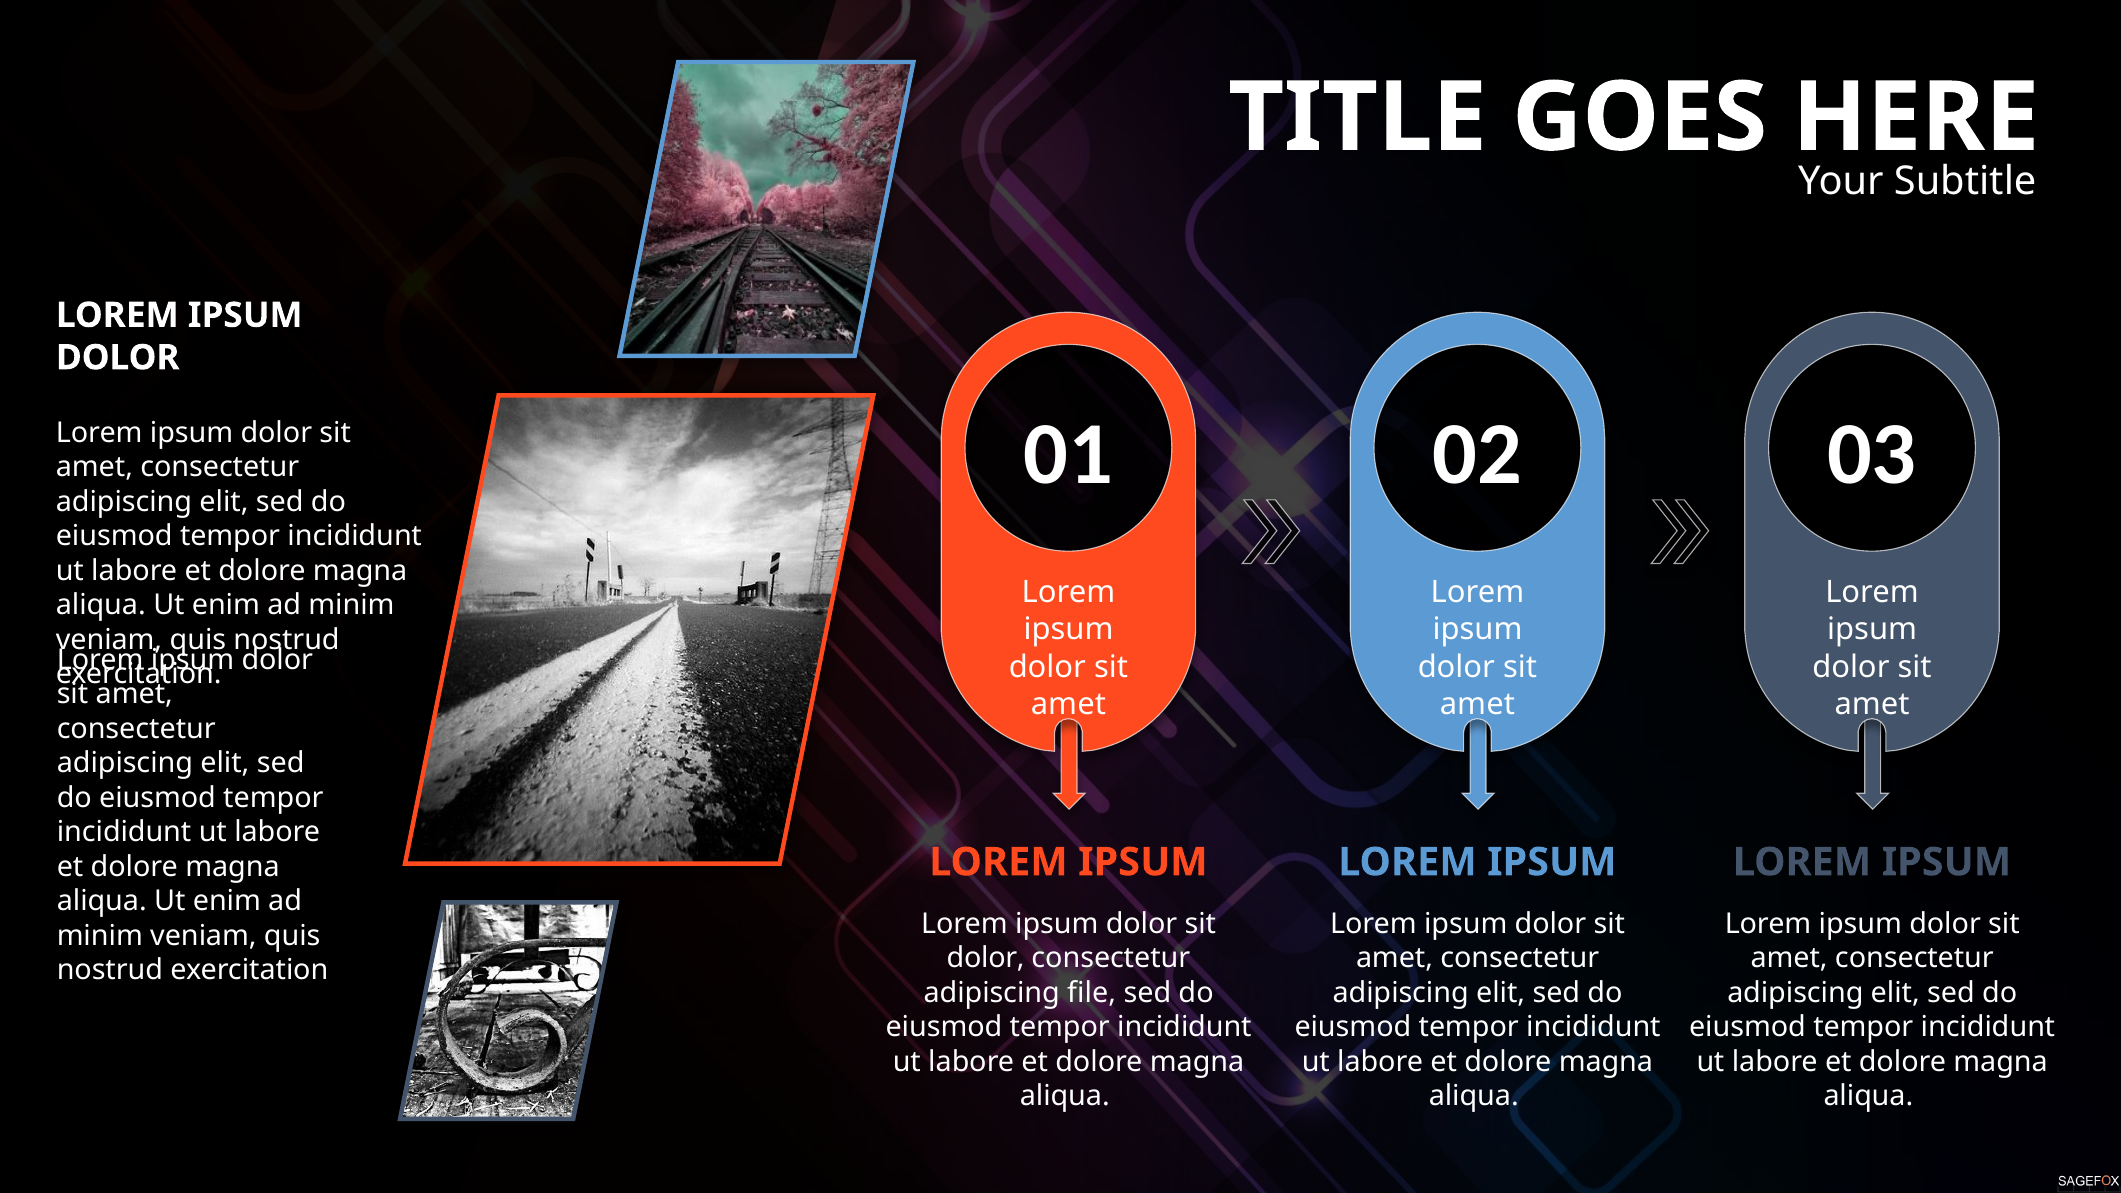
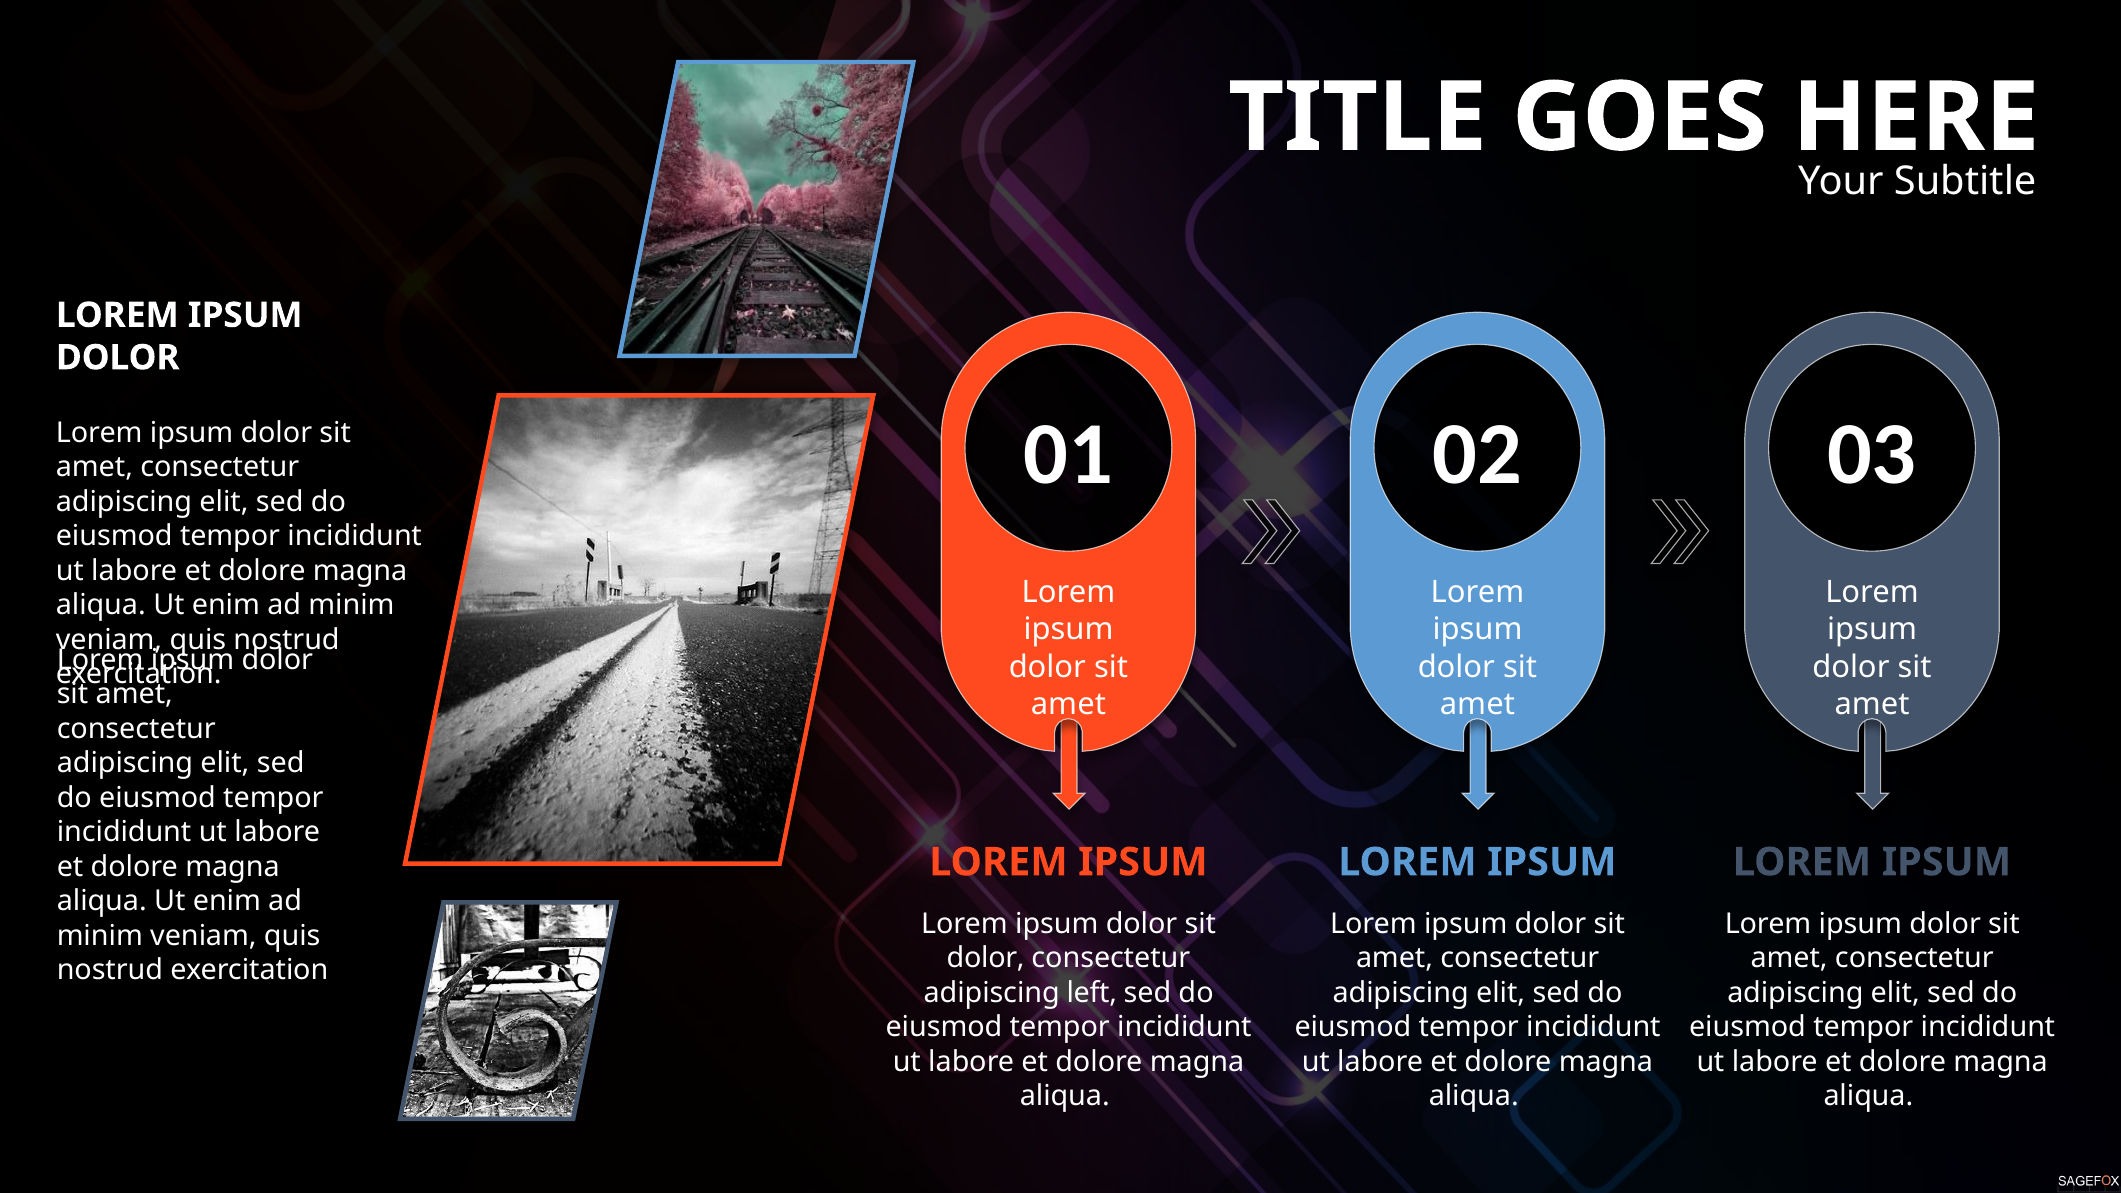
file: file -> left (1092, 993)
